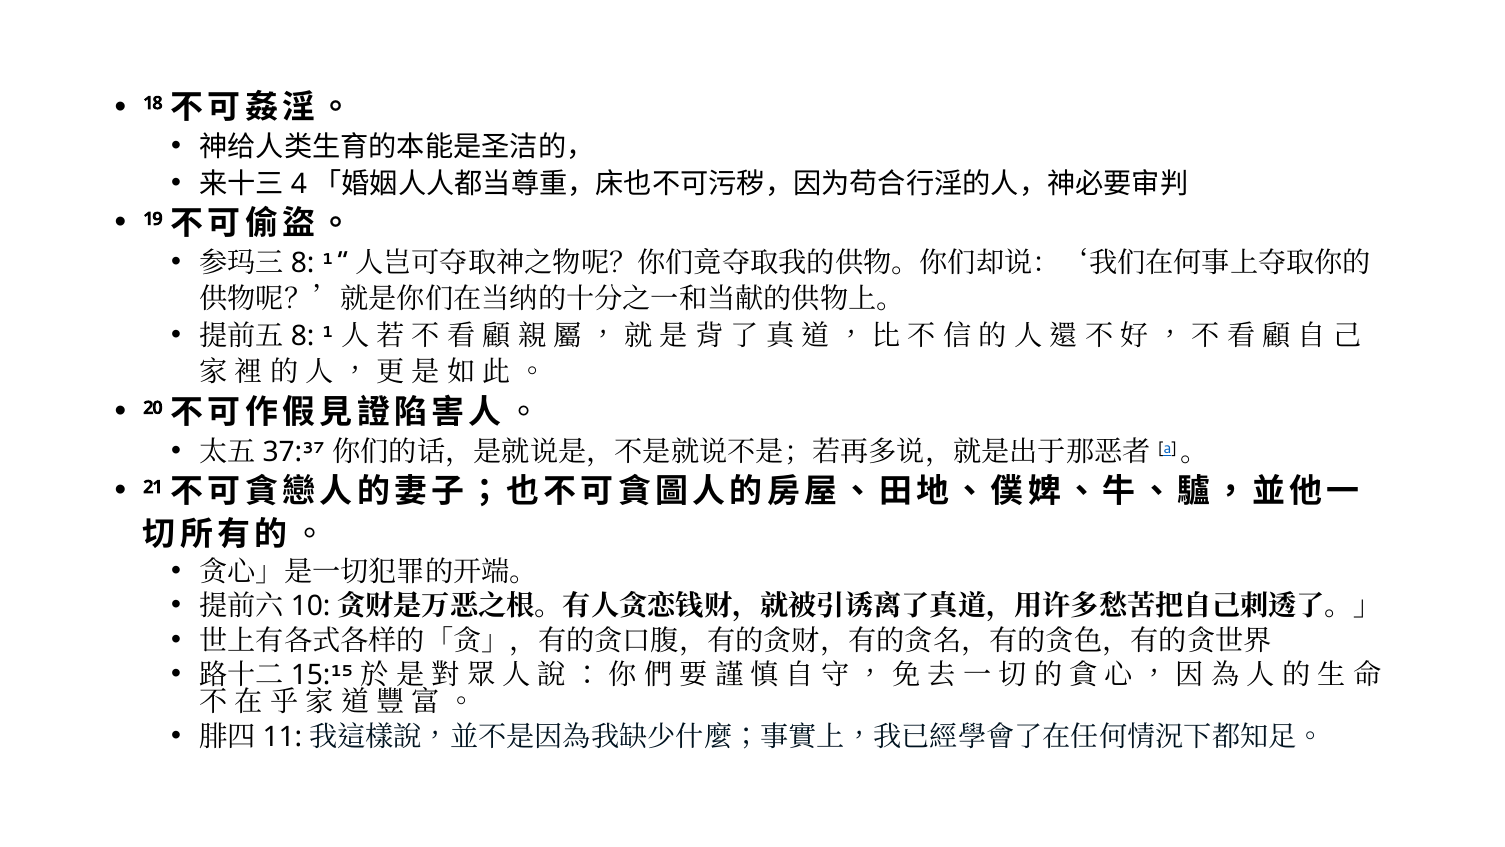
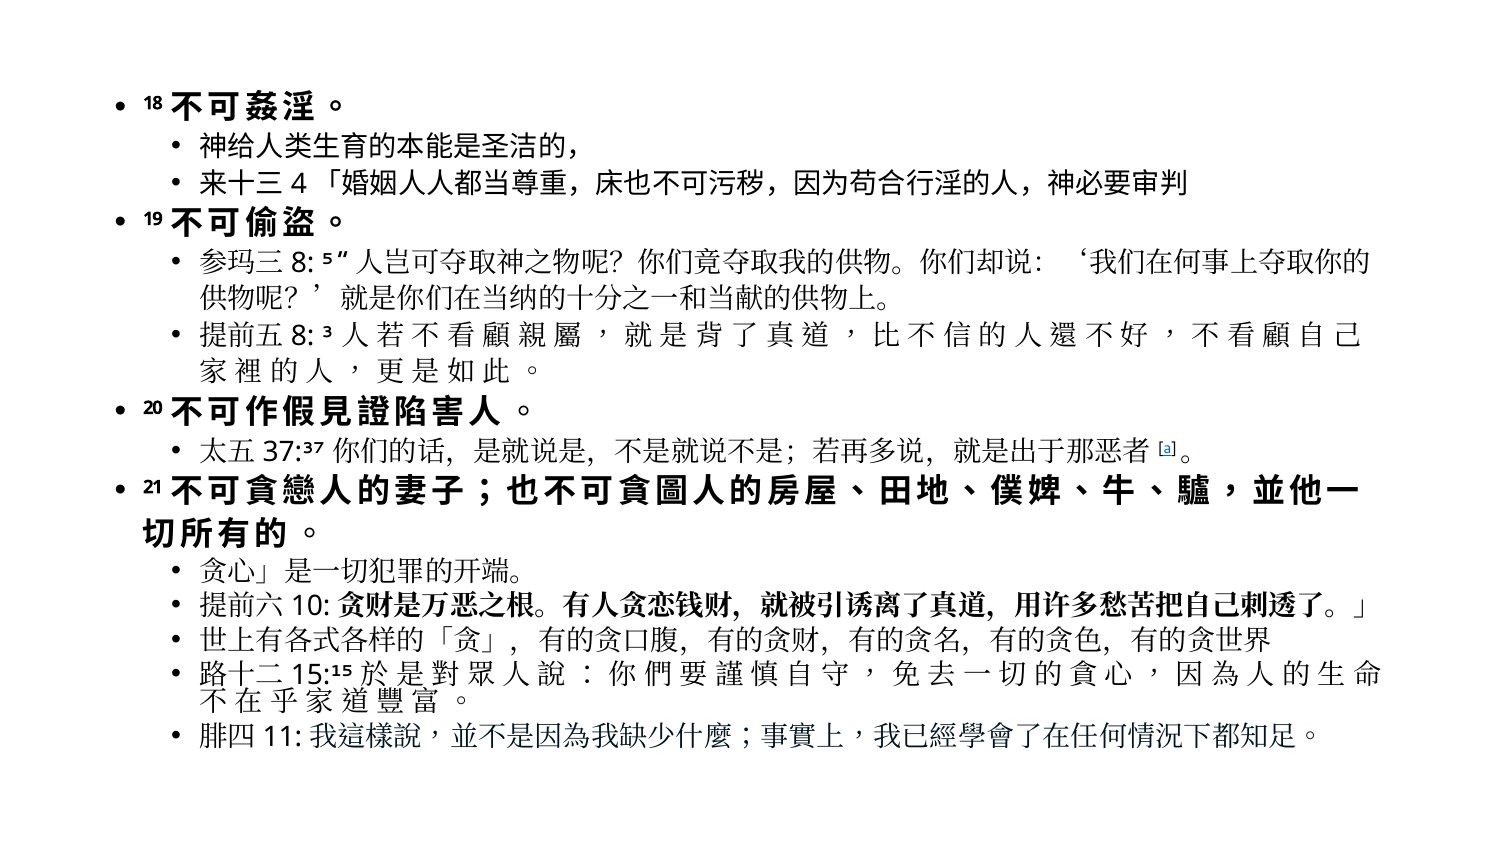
1: 1 -> 5 (327, 259)
1: 1 -> 3 (327, 332)
